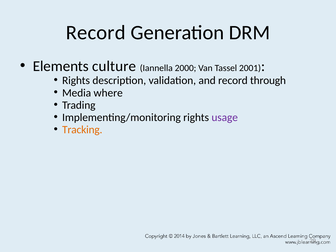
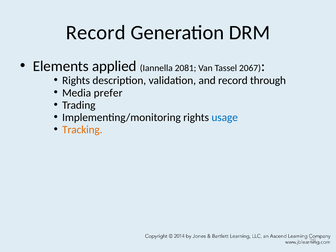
culture: culture -> applied (114, 66)
2000: 2000 -> 2081 (186, 68)
2001: 2001 -> 2067 (250, 68)
where: where -> prefer (108, 93)
usage colour: purple -> blue (225, 117)
